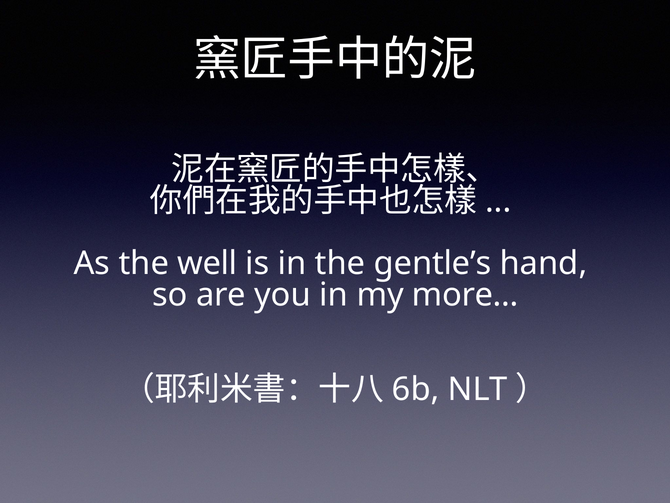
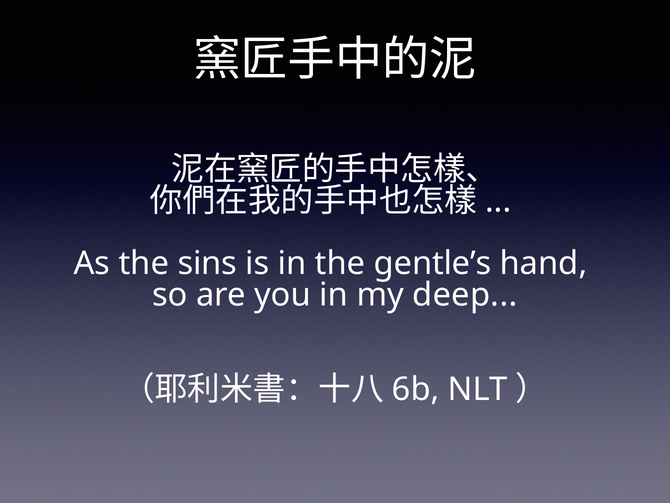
well: well -> sins (207, 263)
more: more -> deep (465, 295)
